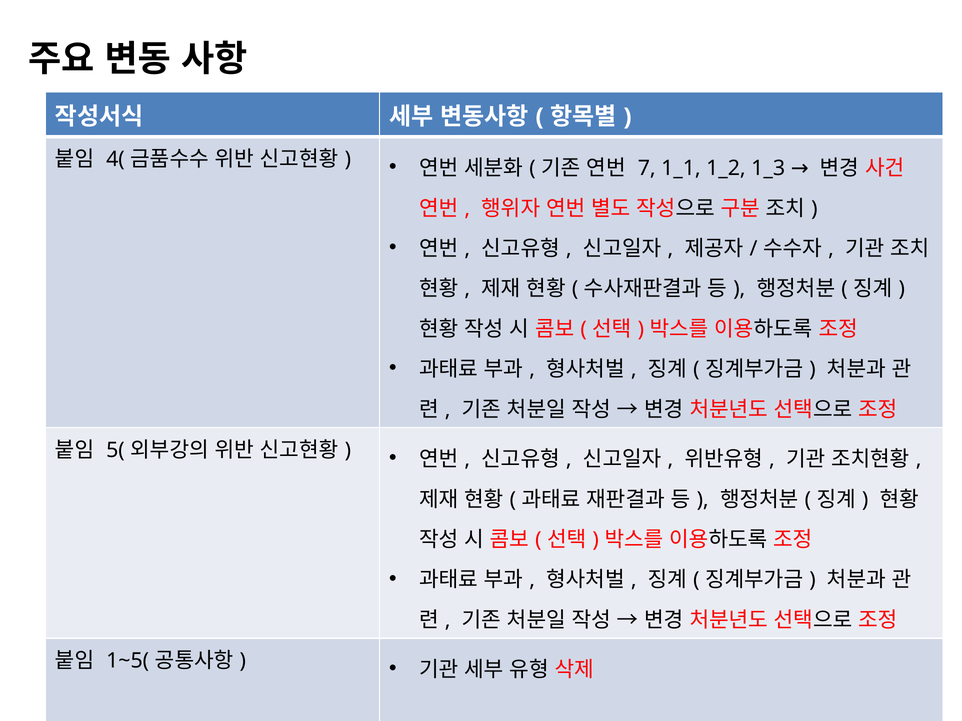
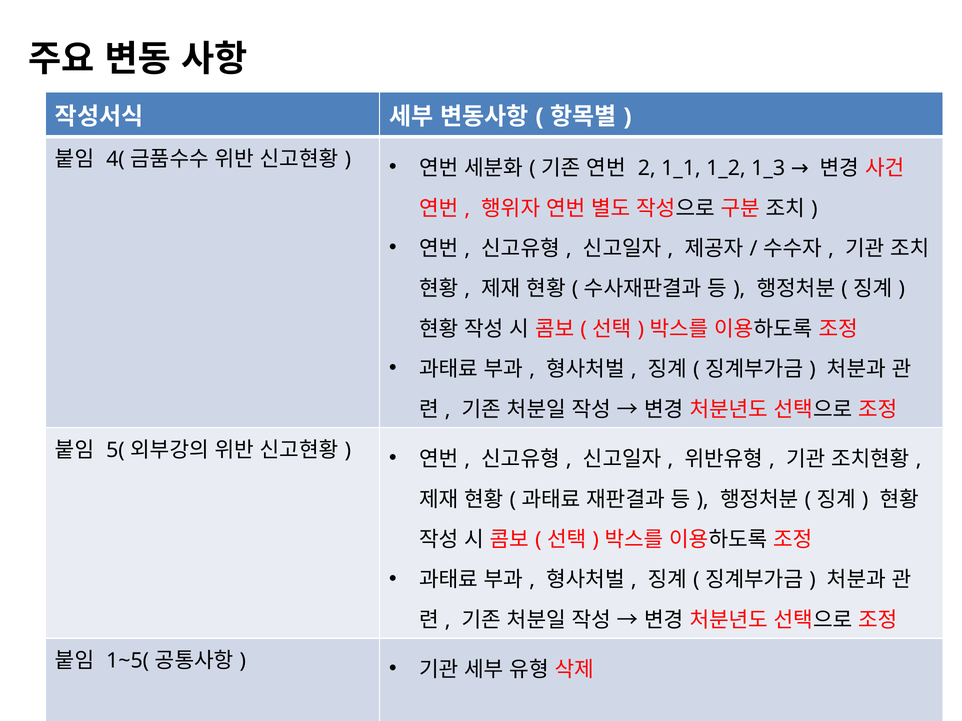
7: 7 -> 2 (647, 168)
